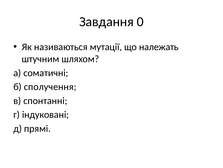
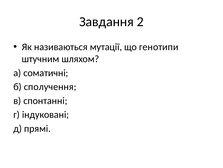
0: 0 -> 2 (140, 22)
належать: належать -> генотипи (159, 47)
